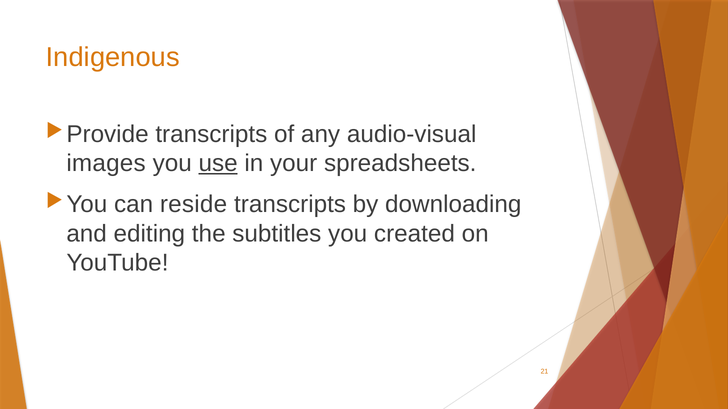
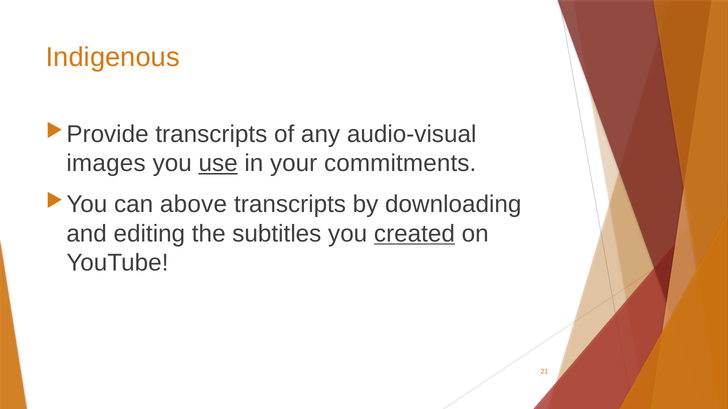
spreadsheets: spreadsheets -> commitments (400, 163)
reside: reside -> above (194, 205)
created underline: none -> present (414, 234)
